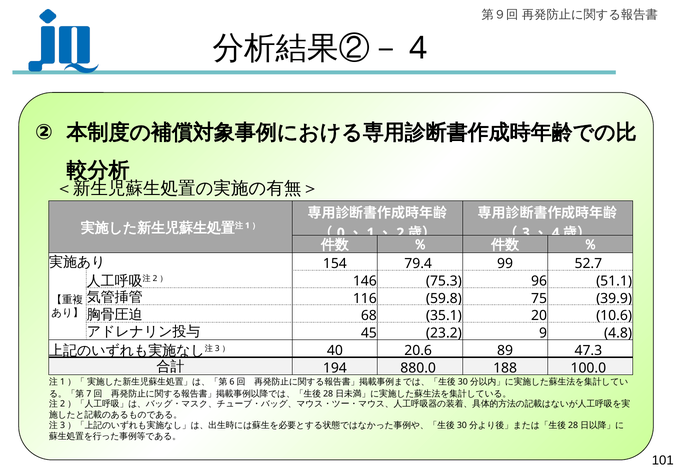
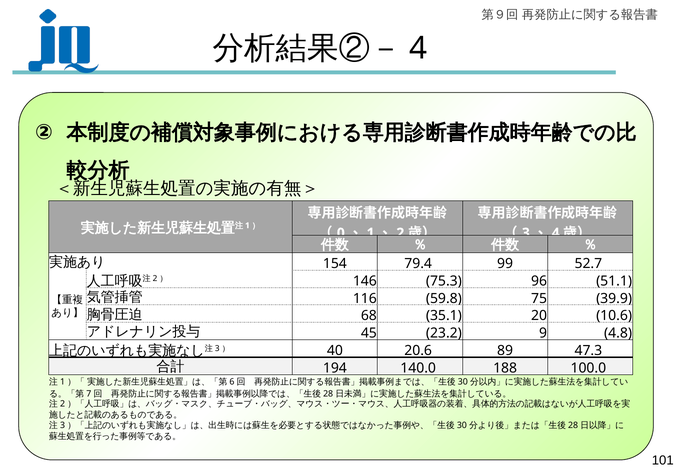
880.0: 880.0 -> 140.0 (418, 368)
